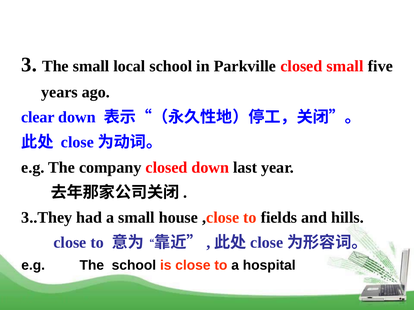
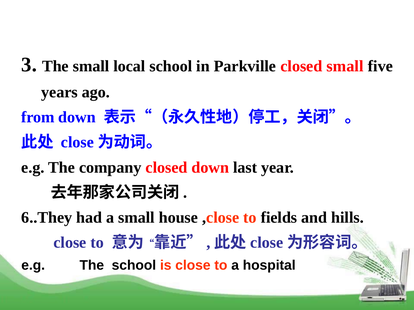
clear: clear -> from (38, 117)
3..They: 3..They -> 6..They (47, 218)
